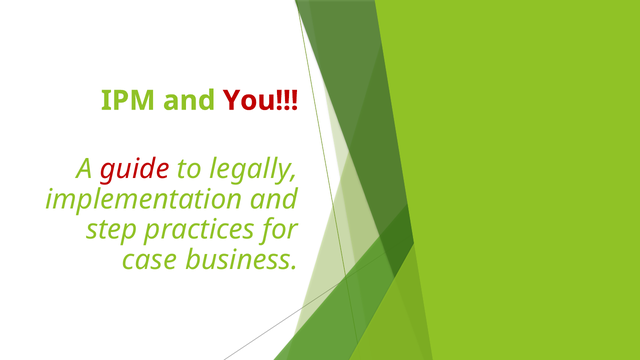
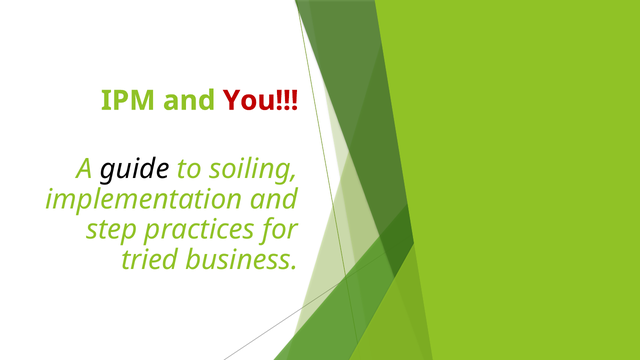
guide colour: red -> black (135, 169)
legally: legally -> soiling (254, 169)
case: case -> tried (150, 260)
